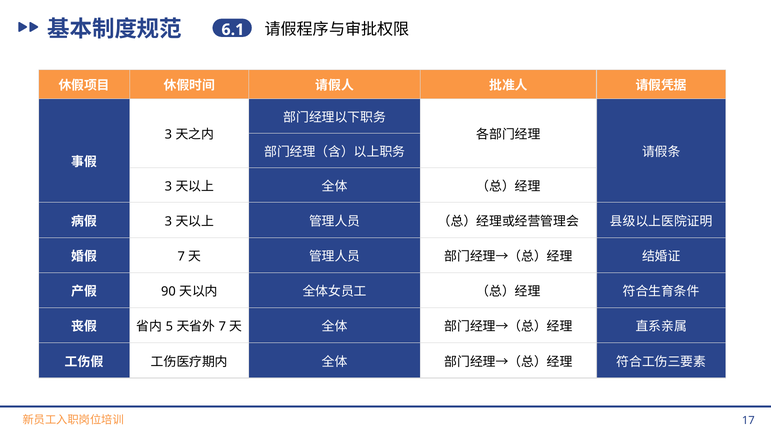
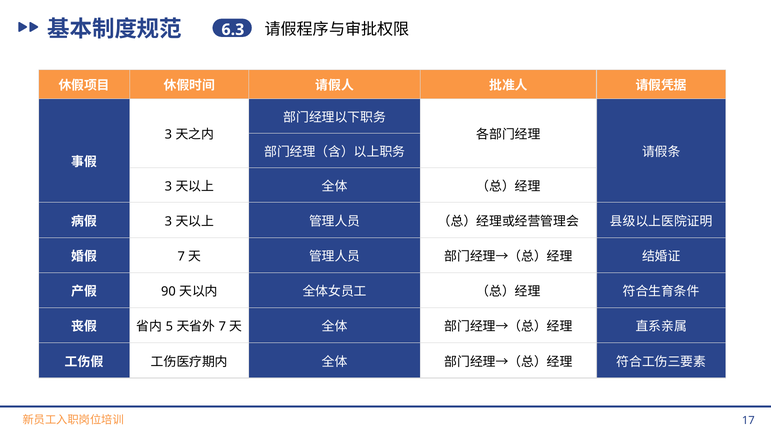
6.1: 6.1 -> 6.3 (233, 30)
